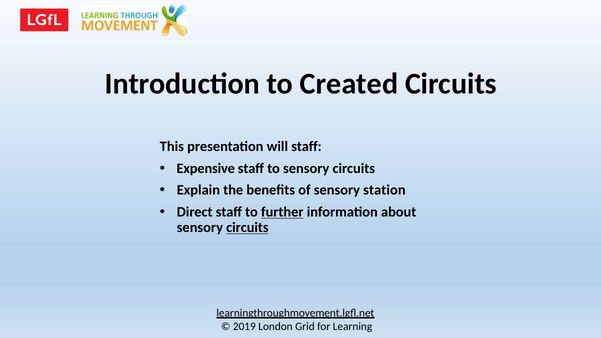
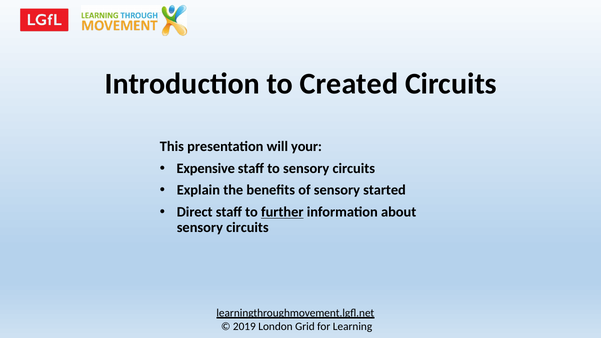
will staff: staff -> your (306, 147)
station: station -> started (385, 190)
circuits underline: present -> none (247, 228)
